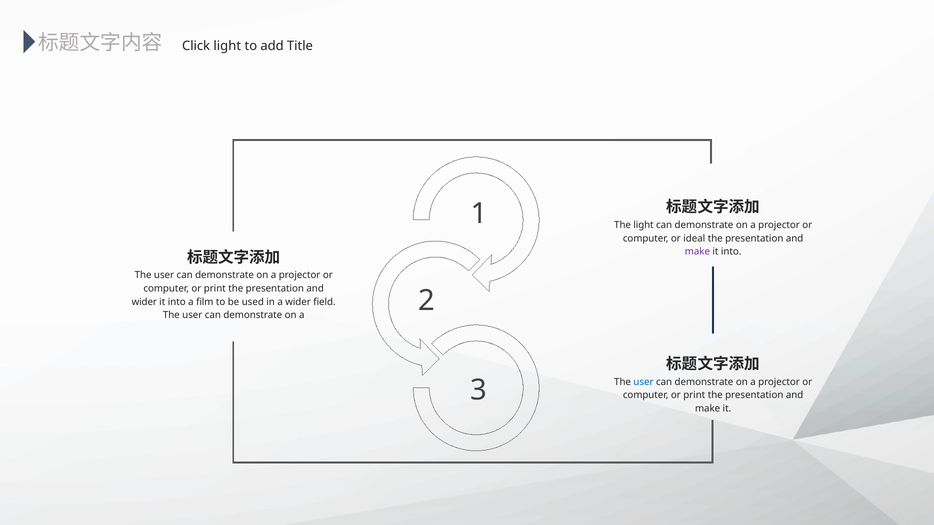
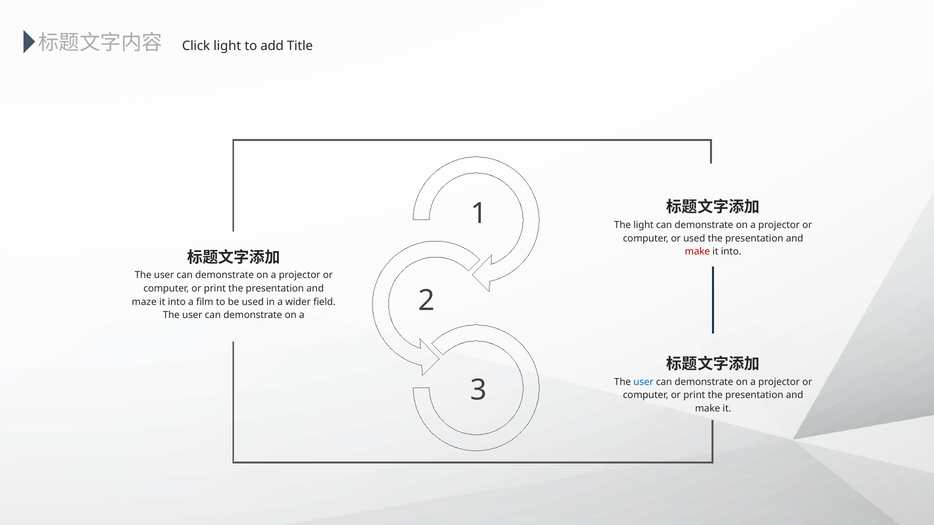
or ideal: ideal -> used (694, 238)
make colour: purple -> red (697, 252)
wider: wider -> maze (144, 302)
